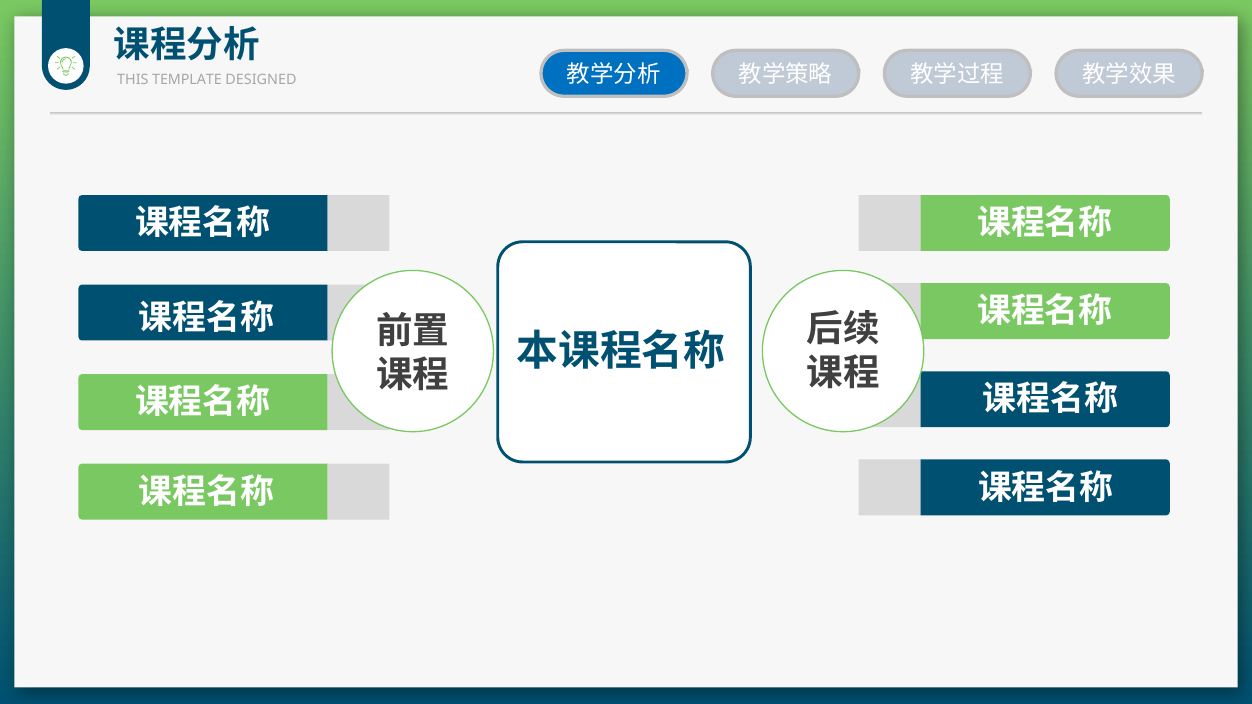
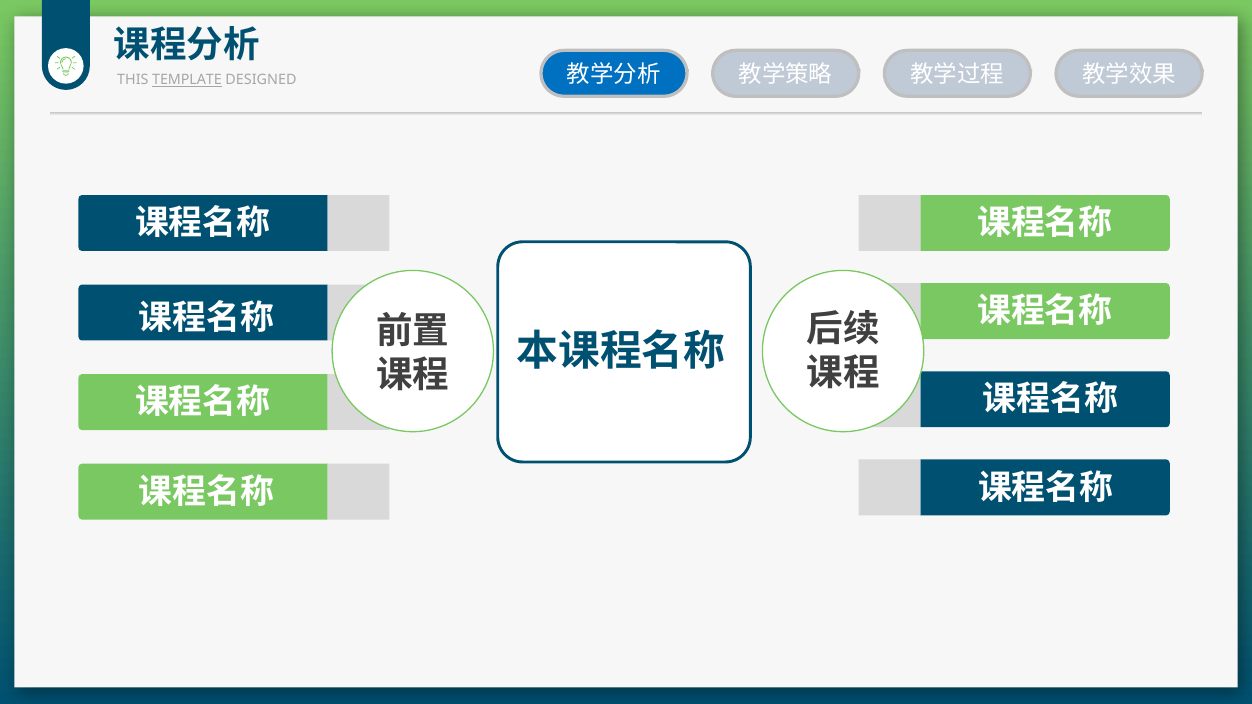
TEMPLATE underline: none -> present (187, 80)
